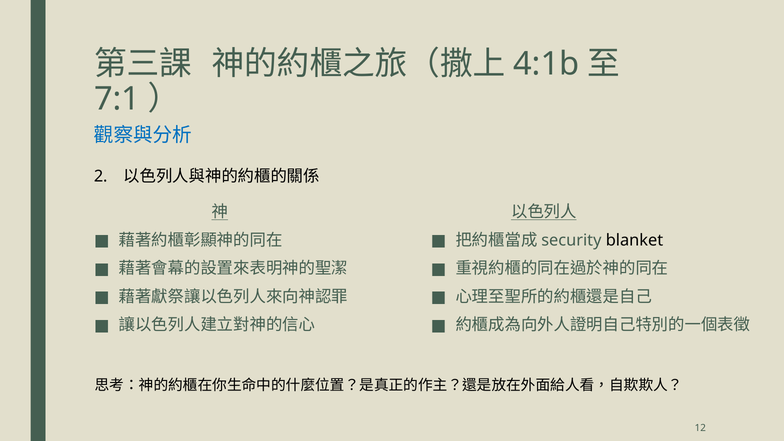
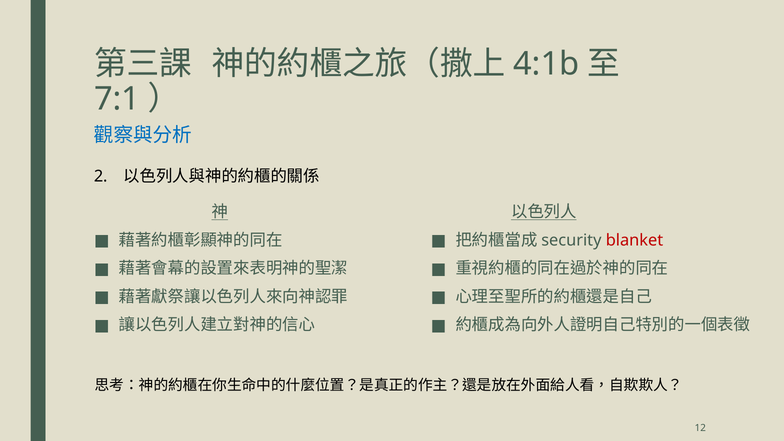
blanket colour: black -> red (634, 240)
